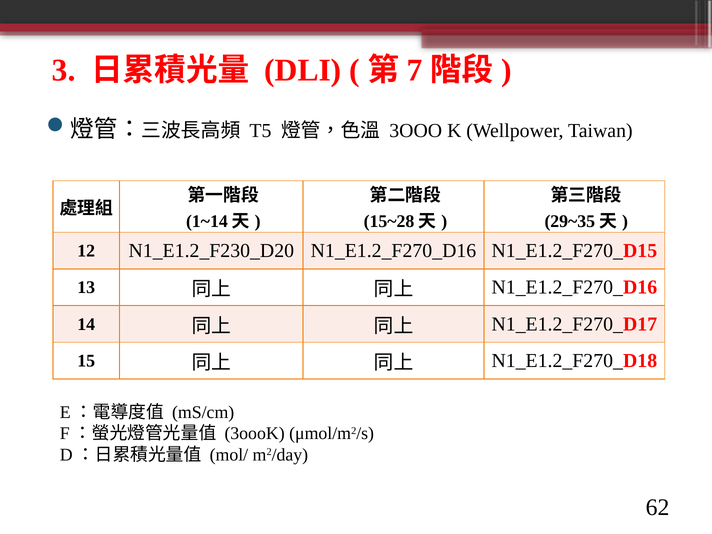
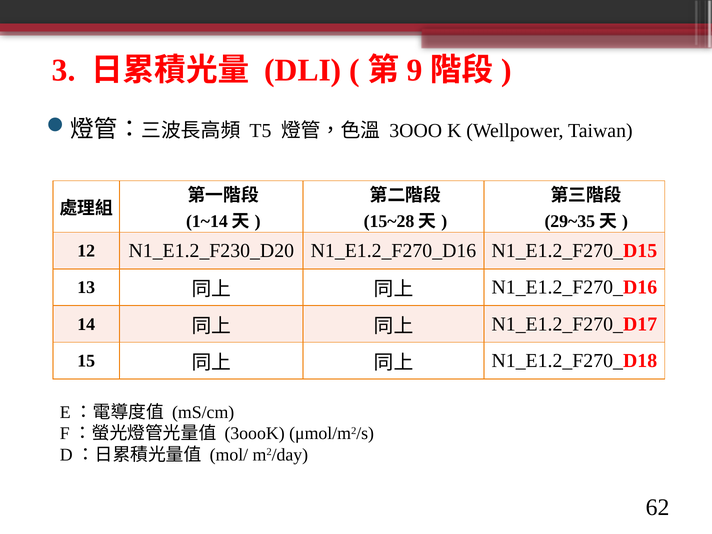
7: 7 -> 9 (415, 70)
